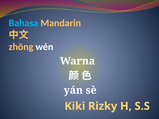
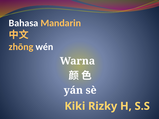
Bahasa colour: light blue -> white (23, 23)
